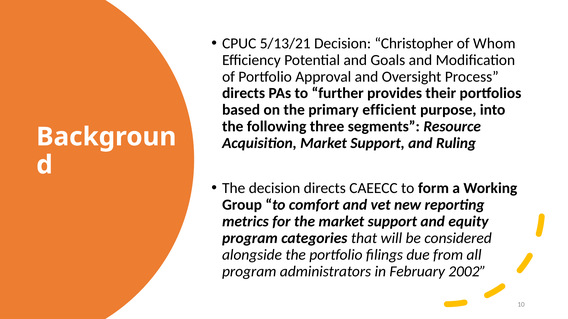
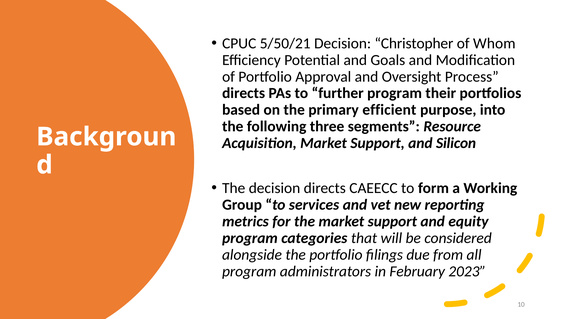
5/13/21: 5/13/21 -> 5/50/21 (285, 43)
further provides: provides -> program (395, 93)
Ruling: Ruling -> Silicon (456, 143)
comfort: comfort -> services (314, 205)
2002: 2002 -> 2023 (467, 272)
